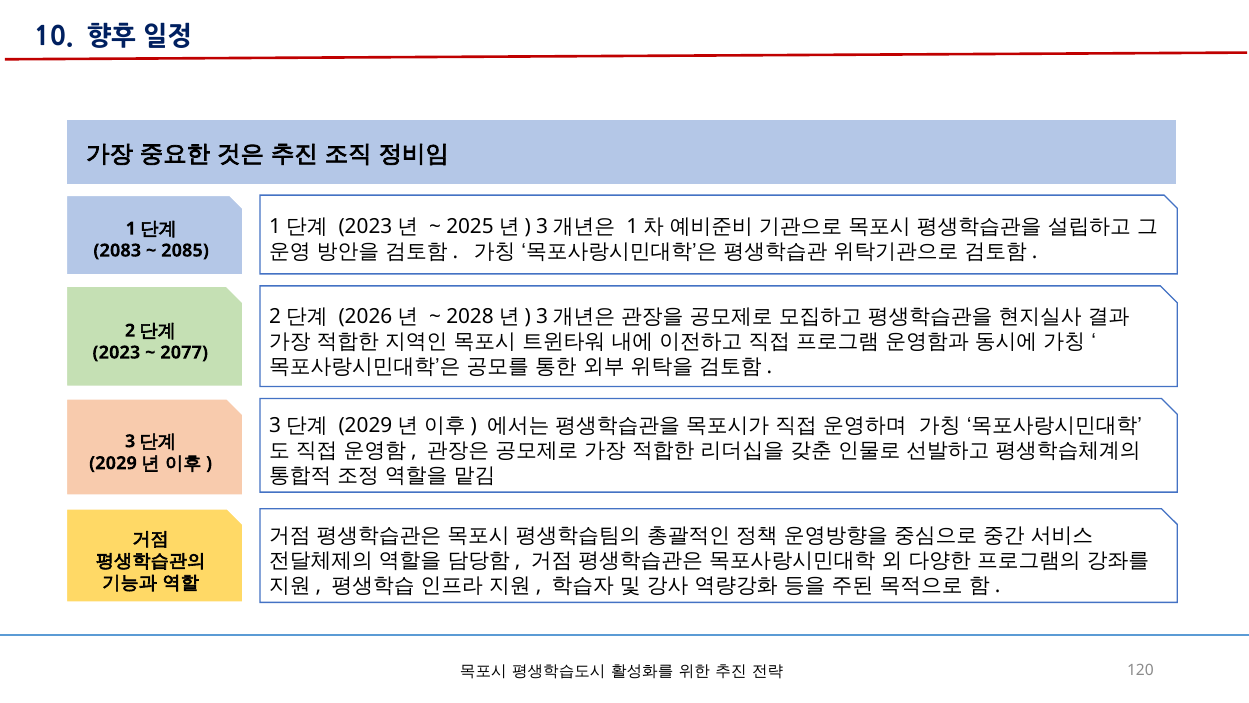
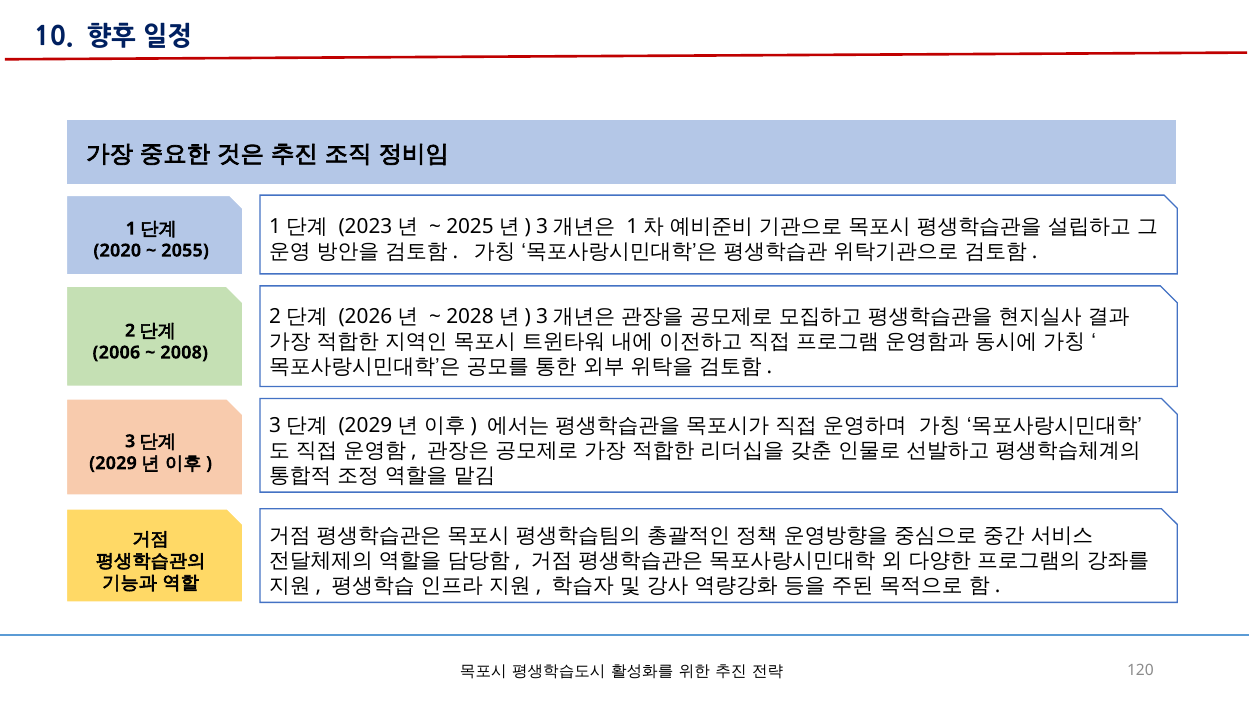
2083: 2083 -> 2020 (117, 250)
2085: 2085 -> 2055 (185, 250)
2023: 2023 -> 2006 (116, 352)
2077: 2077 -> 2008 (184, 352)
